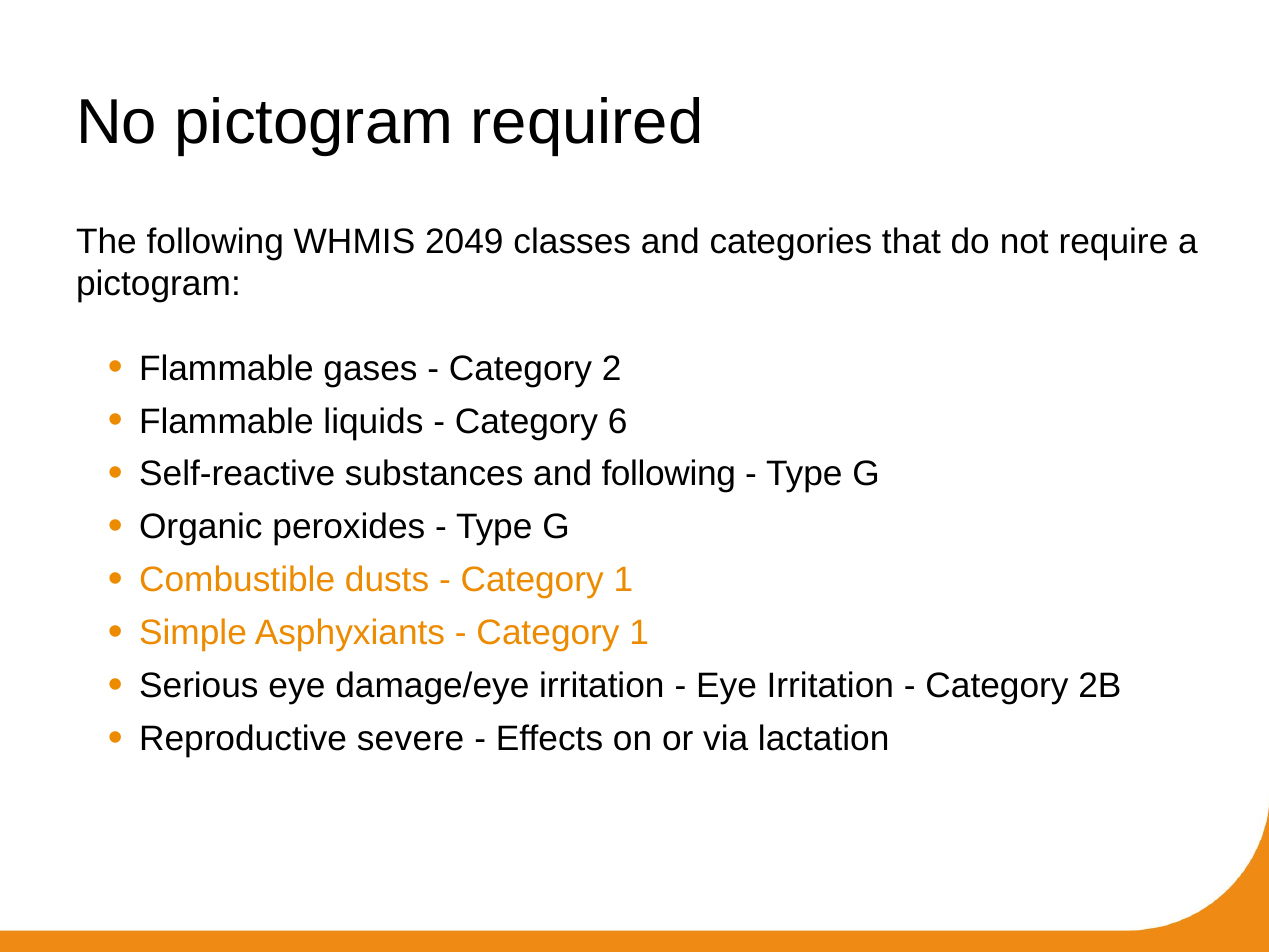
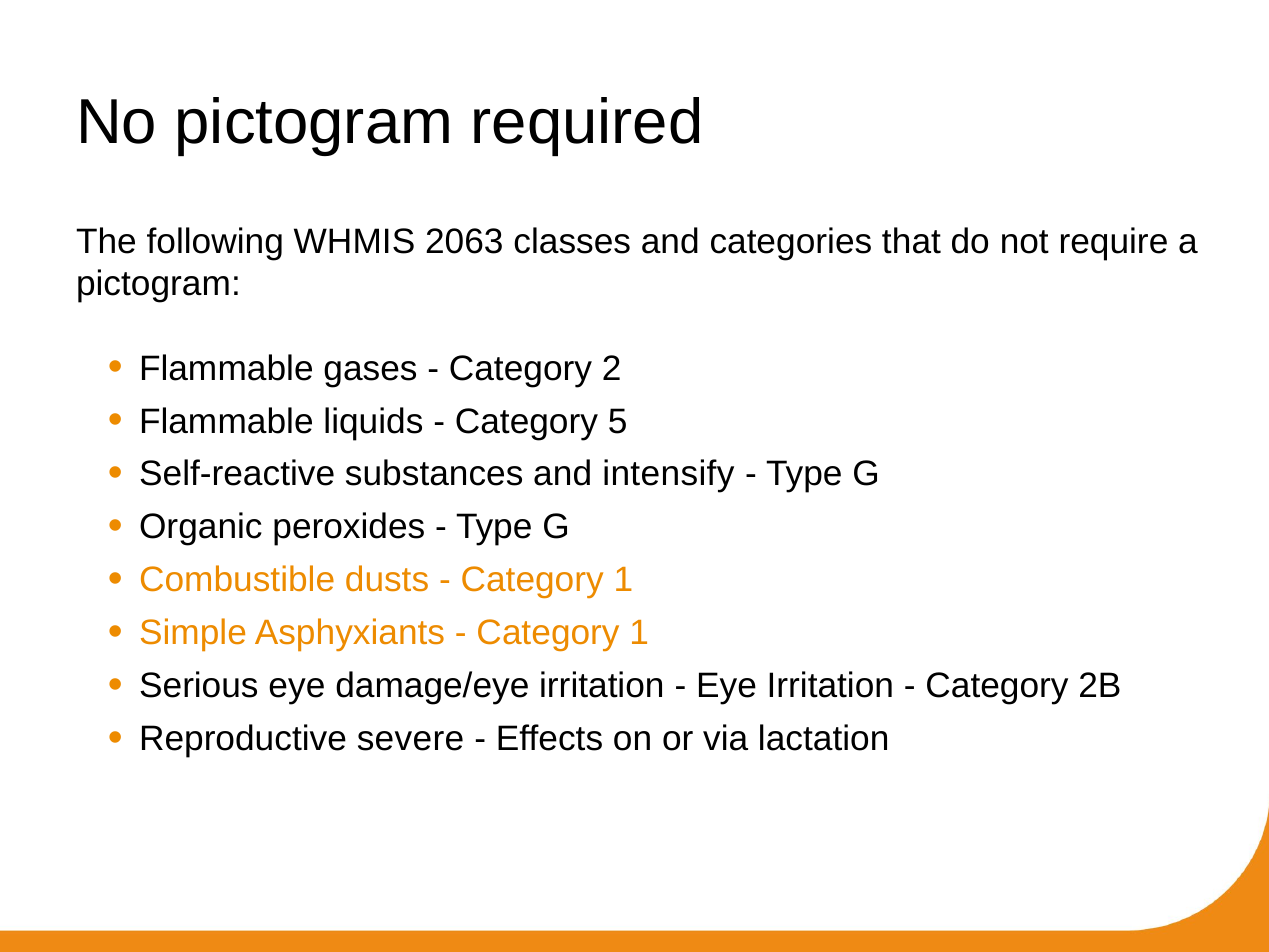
2049: 2049 -> 2063 (464, 241)
6: 6 -> 5 (618, 421)
and following: following -> intensify (668, 474)
